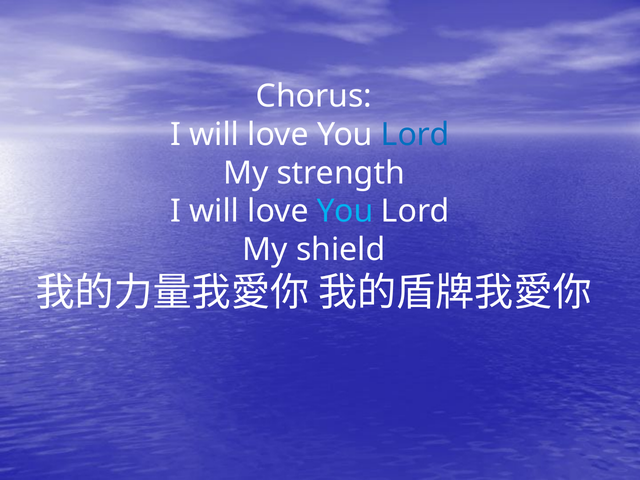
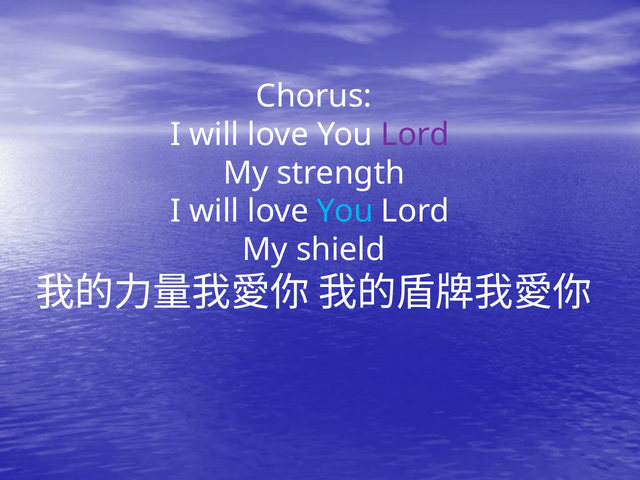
Lord colour: blue -> purple (415, 135)
